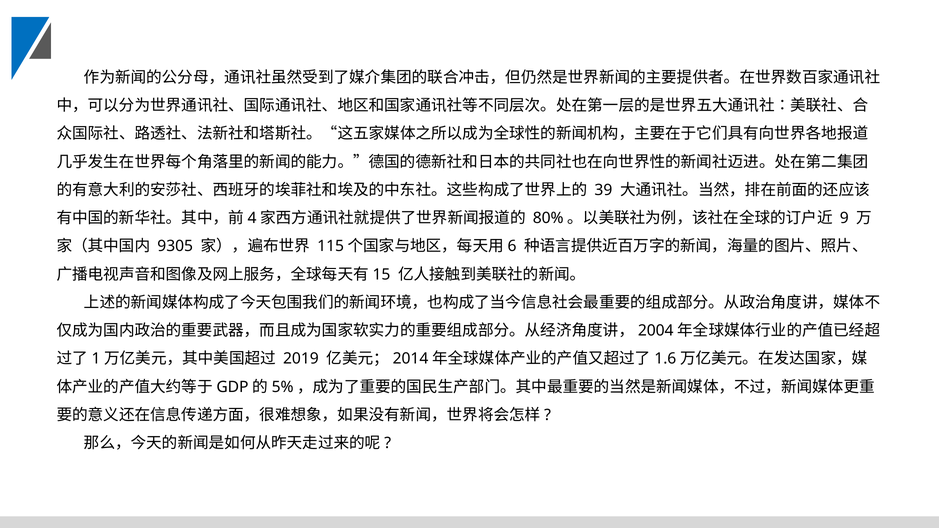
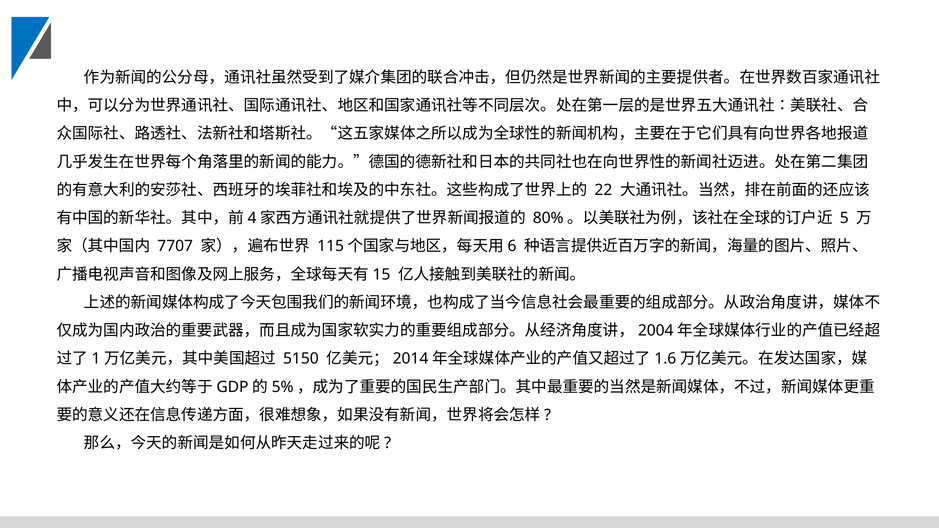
39: 39 -> 22 (603, 190)
9: 9 -> 5 (844, 218)
9305: 9305 -> 7707 (175, 246)
2019: 2019 -> 5150 (301, 359)
